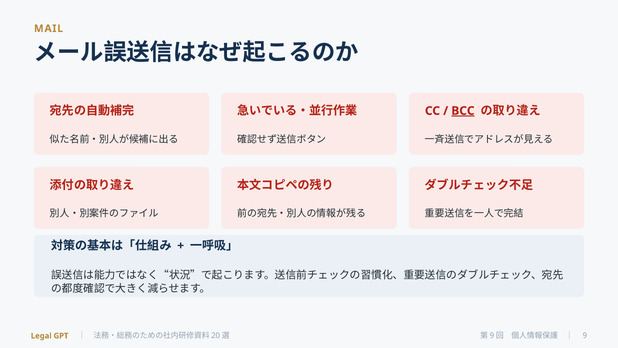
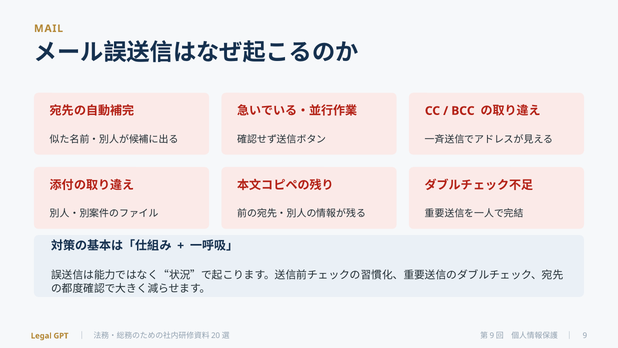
BCC underline: present -> none (463, 111)
